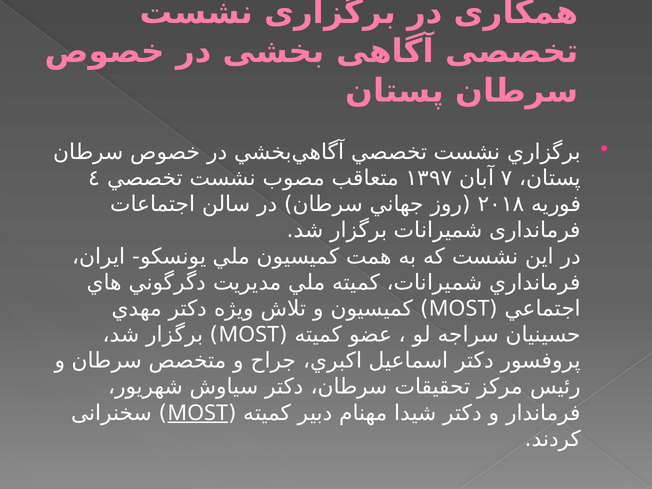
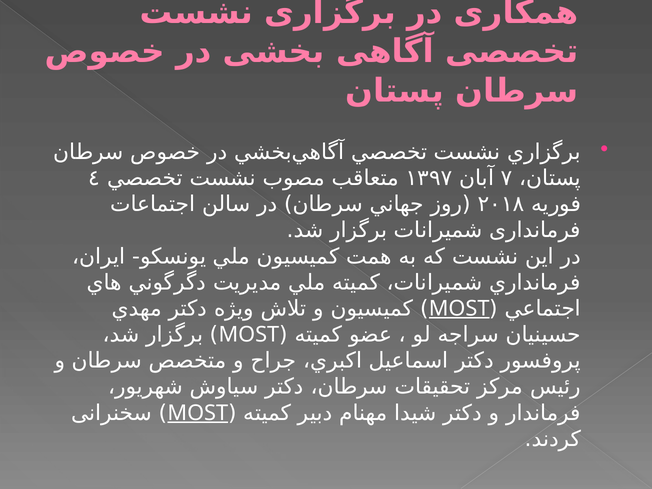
MOST underline: none -> present (459, 309)
